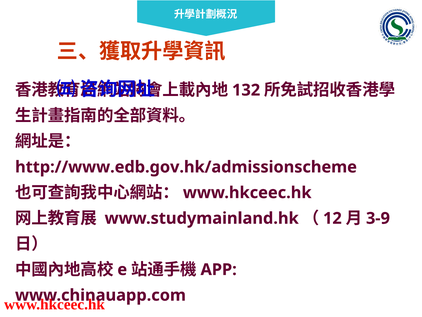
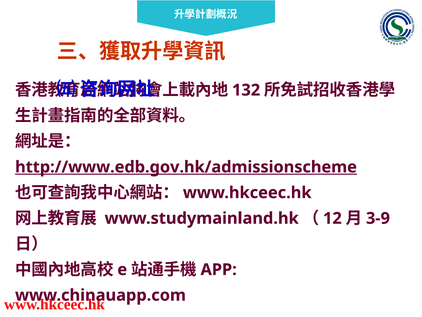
http://www.edb.gov.hk/admissionscheme underline: none -> present (186, 167)
